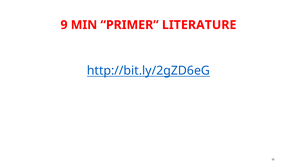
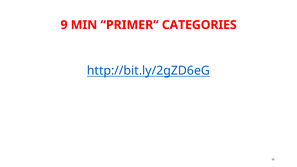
LITERATURE: LITERATURE -> CATEGORIES (199, 25)
